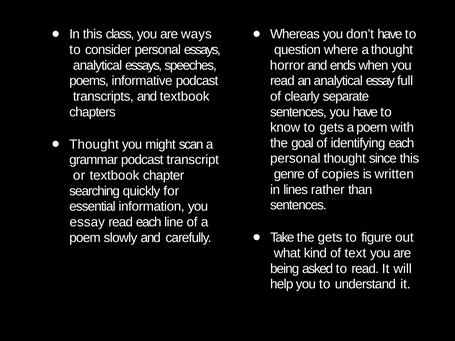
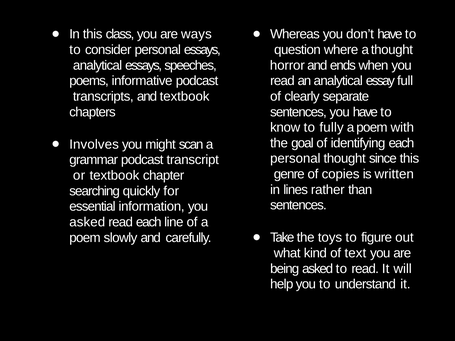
to gets: gets -> fully (332, 128)
Thought: Thought -> Involves (94, 144)
essay: essay -> asked (87, 222)
the gets: gets -> toys (330, 238)
